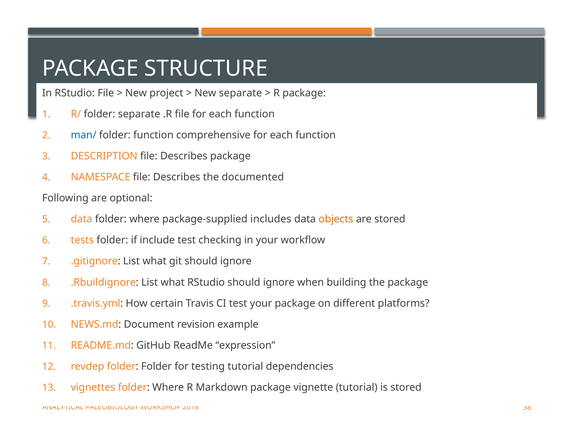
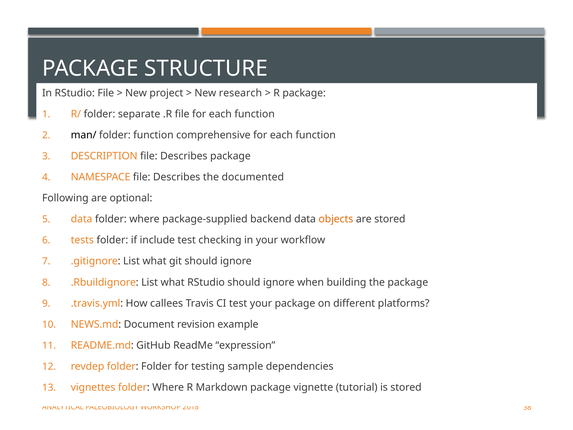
New separate: separate -> research (240, 93)
man/ colour: blue -> black (84, 135)
includes: includes -> backend (271, 219)
certain: certain -> callees (167, 303)
testing tutorial: tutorial -> sample (245, 366)
